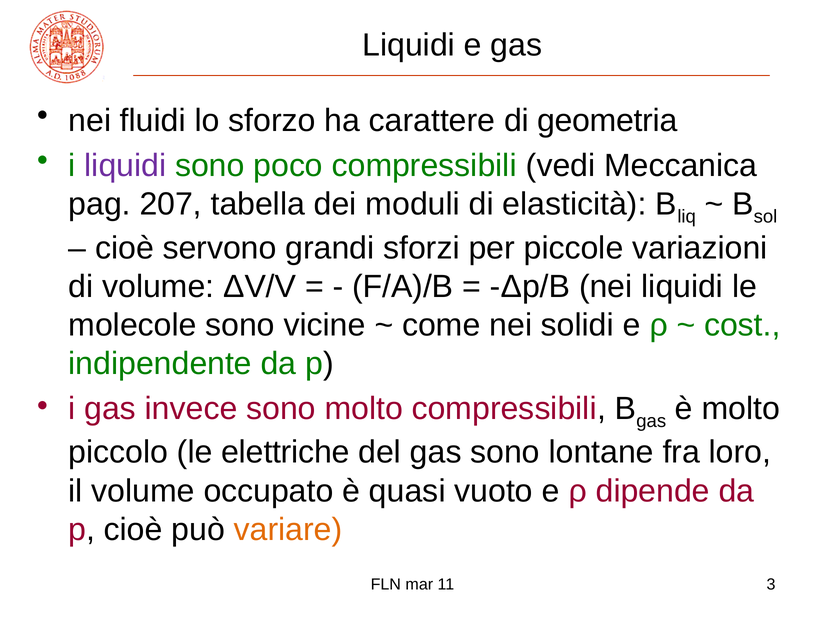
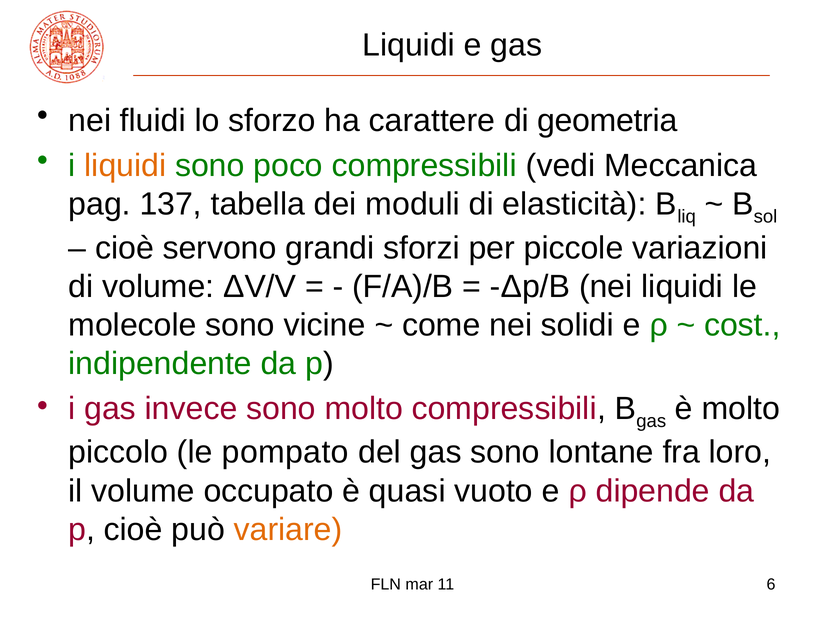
liquidi colour: purple -> orange (125, 166)
207: 207 -> 137 (171, 204)
elettriche: elettriche -> pompato (285, 452)
3: 3 -> 6 (771, 584)
